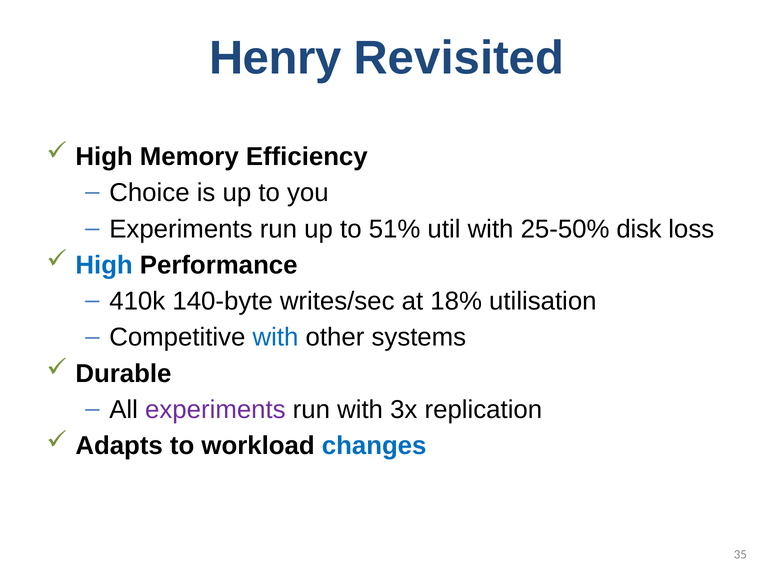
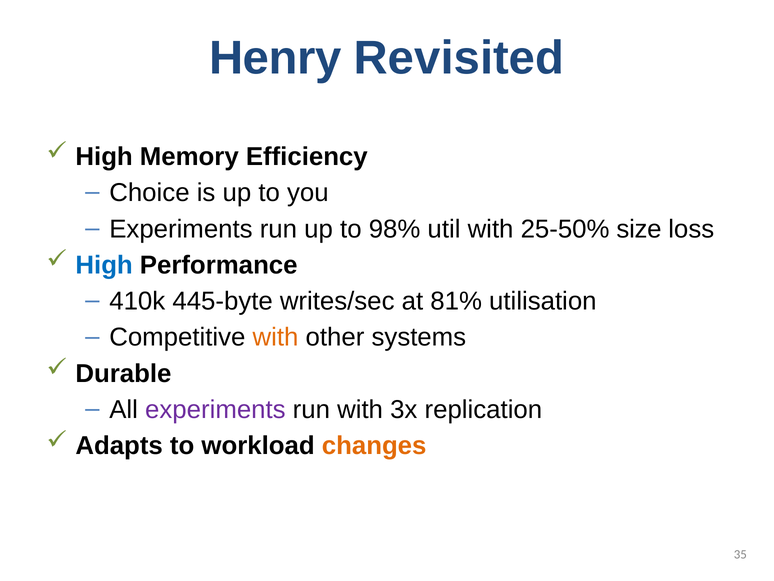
51%: 51% -> 98% (395, 229)
disk: disk -> size (639, 229)
140-byte: 140-byte -> 445-byte (223, 301)
18%: 18% -> 81% (456, 301)
with colour: blue -> orange (276, 337)
changes colour: blue -> orange (374, 445)
